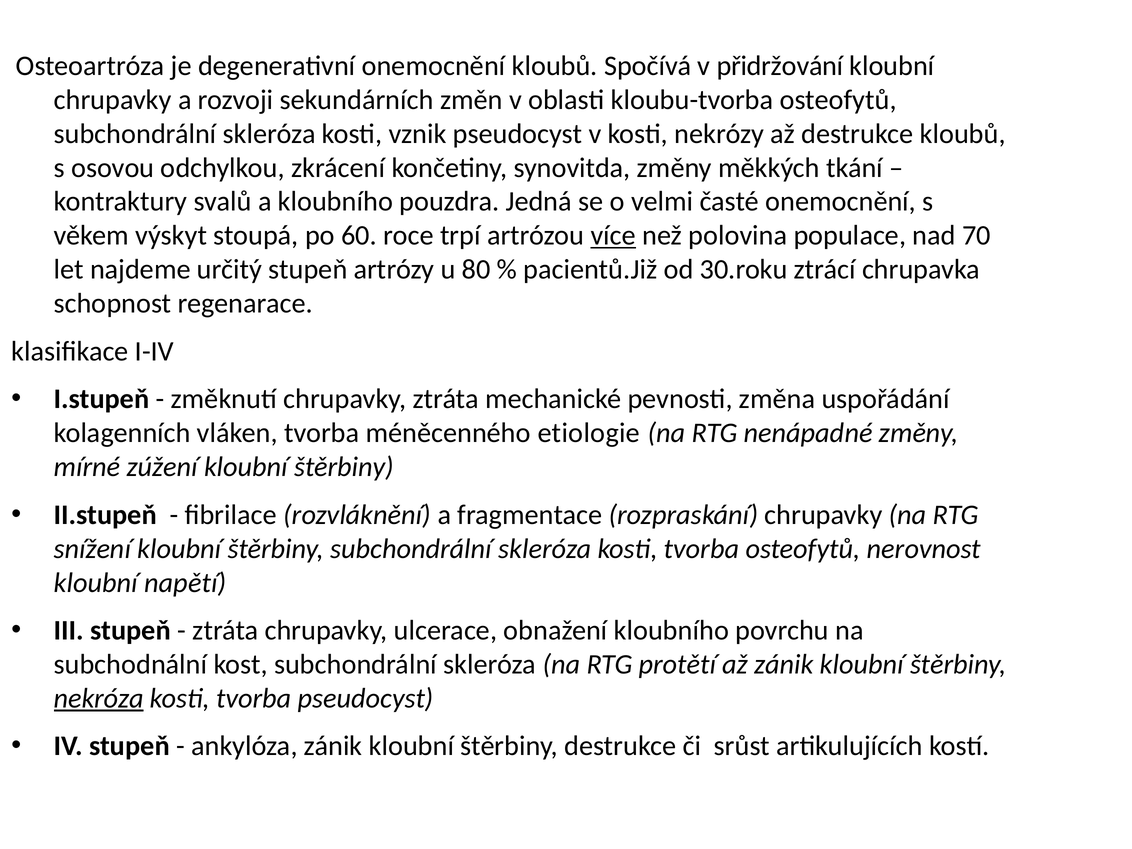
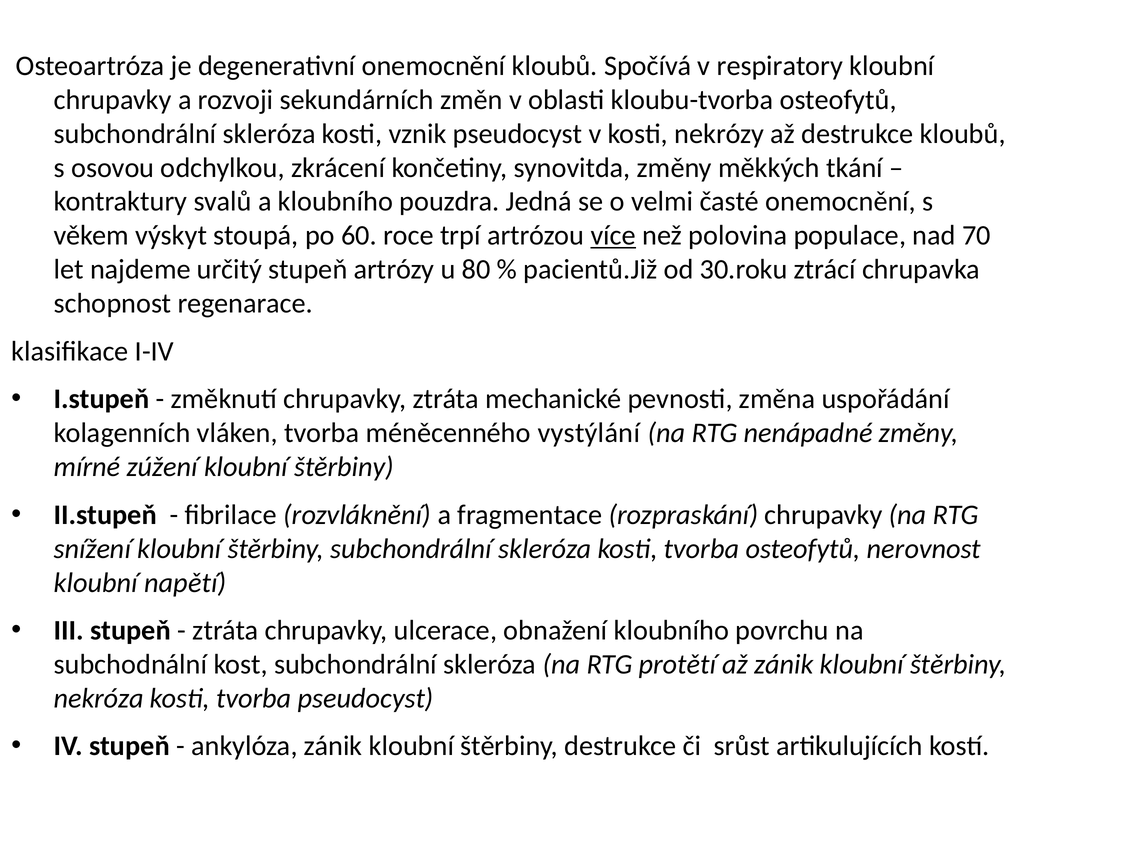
přidržování: přidržování -> respiratory (780, 66)
etiologie: etiologie -> vystýlání (589, 433)
nekróza underline: present -> none (99, 698)
